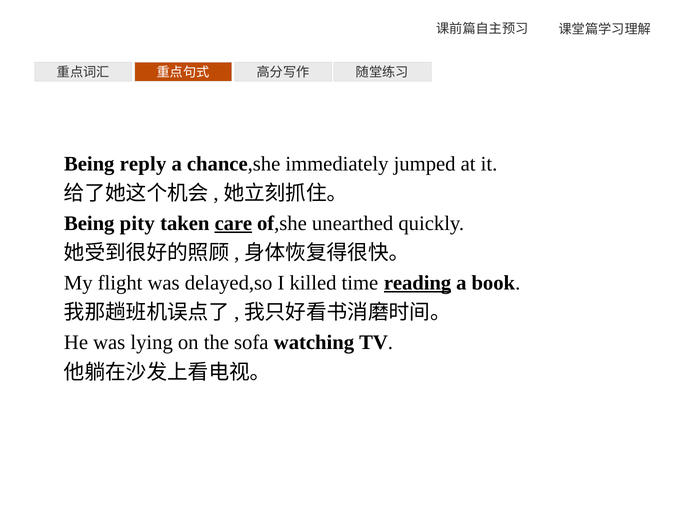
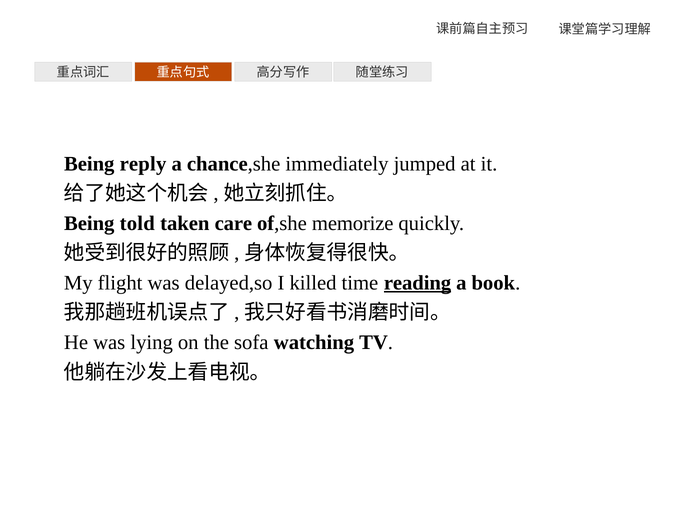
pity: pity -> told (137, 223)
care underline: present -> none (233, 223)
unearthed: unearthed -> memorize (353, 223)
